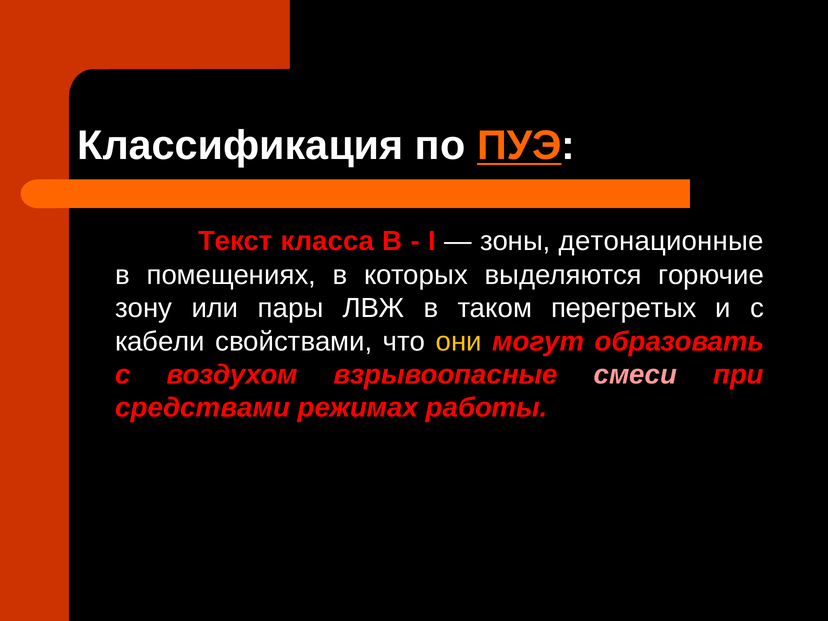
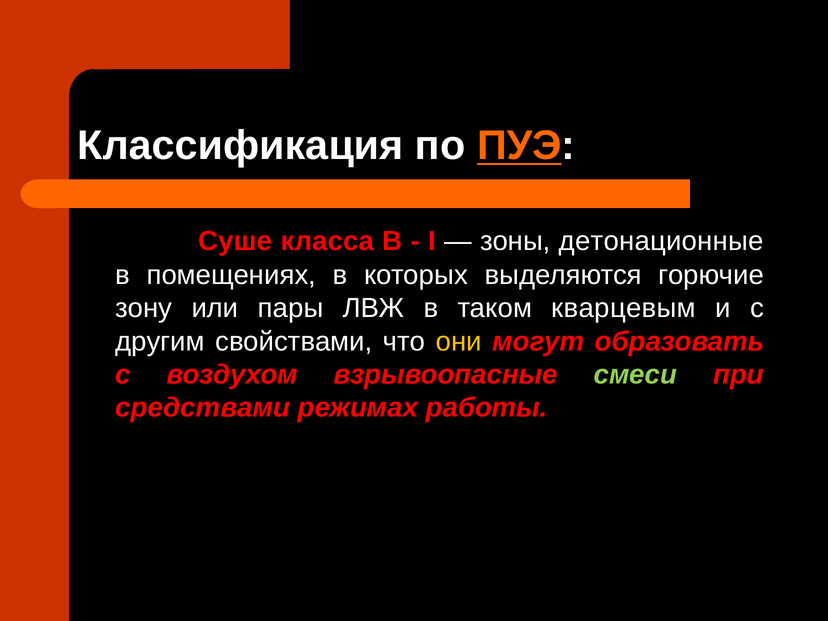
Текст: Текст -> Суше (235, 241)
перегретых: перегретых -> кварцевым (624, 308)
кабели: кабели -> другим (160, 341)
смеси colour: pink -> light green (635, 375)
